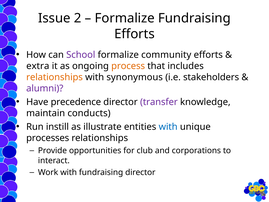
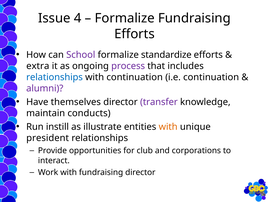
2: 2 -> 4 (78, 18)
community: community -> standardize (166, 55)
process colour: orange -> purple (128, 66)
relationships colour: orange -> blue (55, 77)
with synonymous: synonymous -> continuation (135, 77)
i.e stakeholders: stakeholders -> continuation (211, 77)
precedence: precedence -> themselves (76, 102)
with colour: blue -> orange (168, 127)
processes: processes -> president (48, 138)
